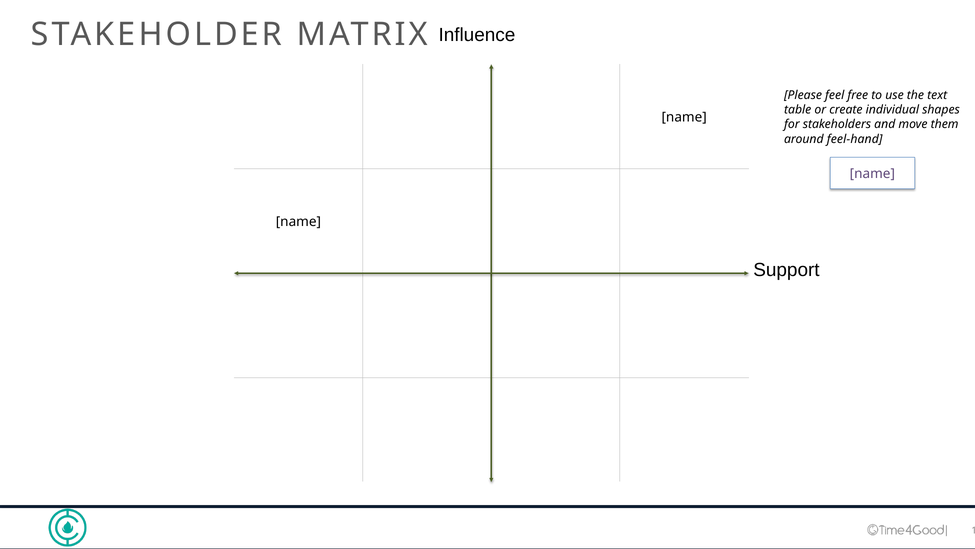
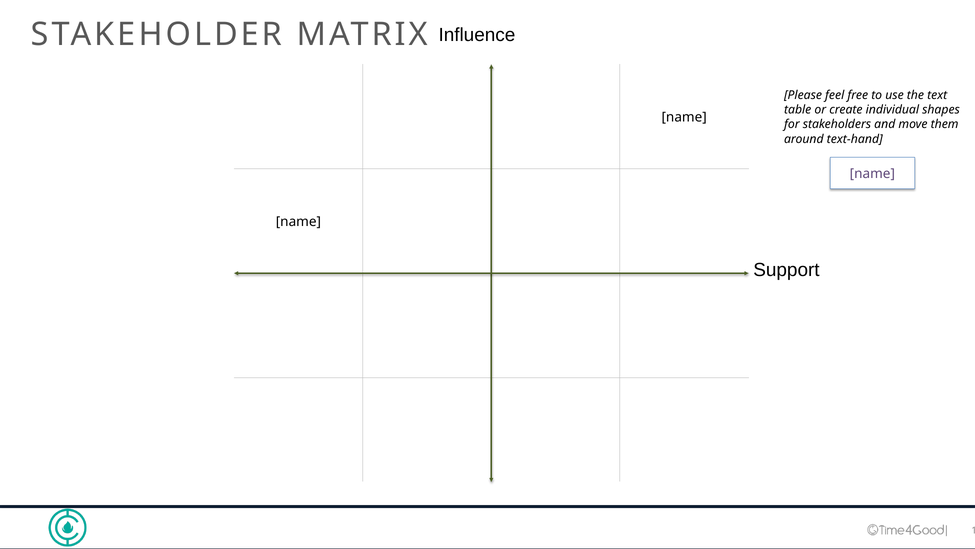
feel-hand: feel-hand -> text-hand (855, 139)
